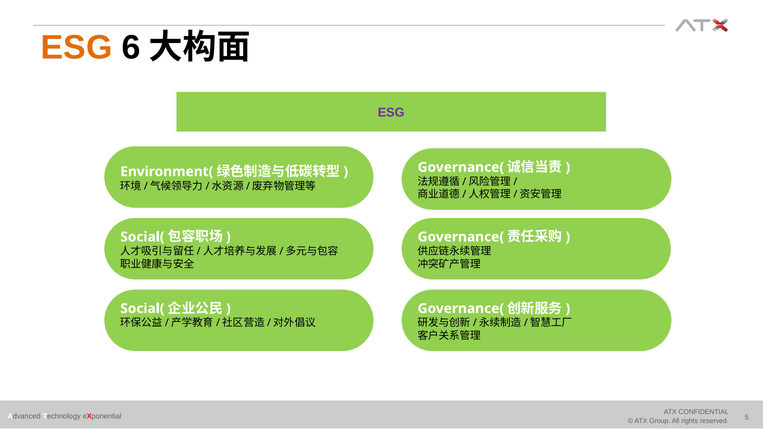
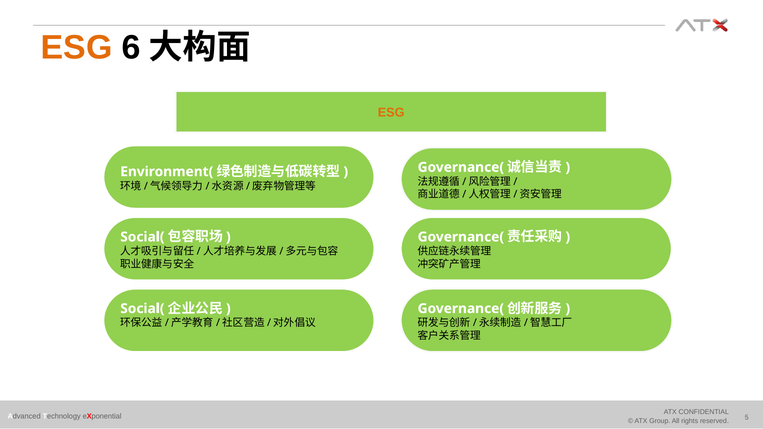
ESG colour: purple -> orange (391, 113)
